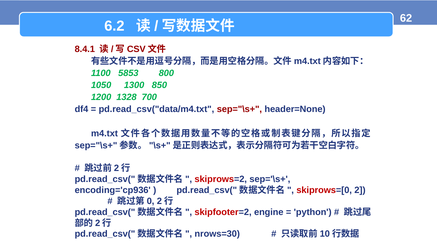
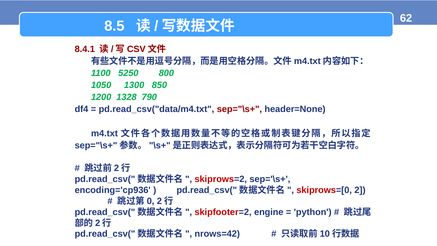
6.2: 6.2 -> 8.5 (114, 26)
5853: 5853 -> 5250 (128, 73)
700: 700 -> 790 (149, 97)
nrows=30: nrows=30 -> nrows=42 (217, 234)
